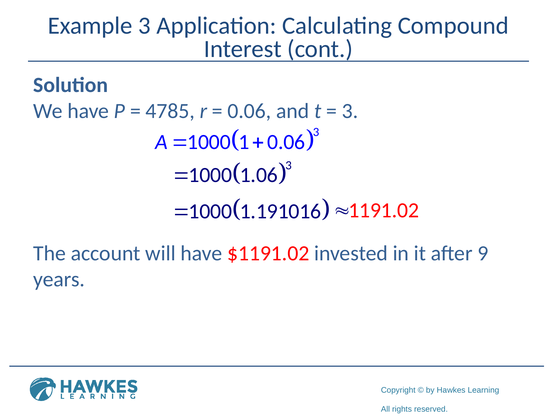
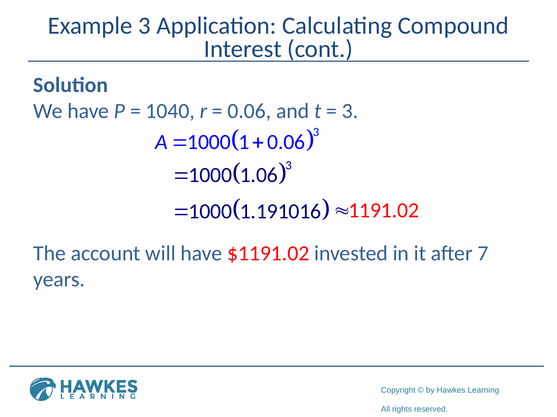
4785: 4785 -> 1040 (170, 111)
9: 9 -> 7 (483, 254)
